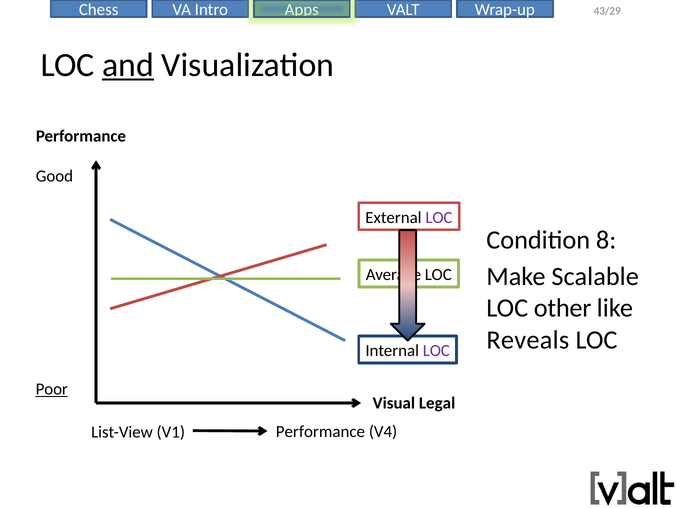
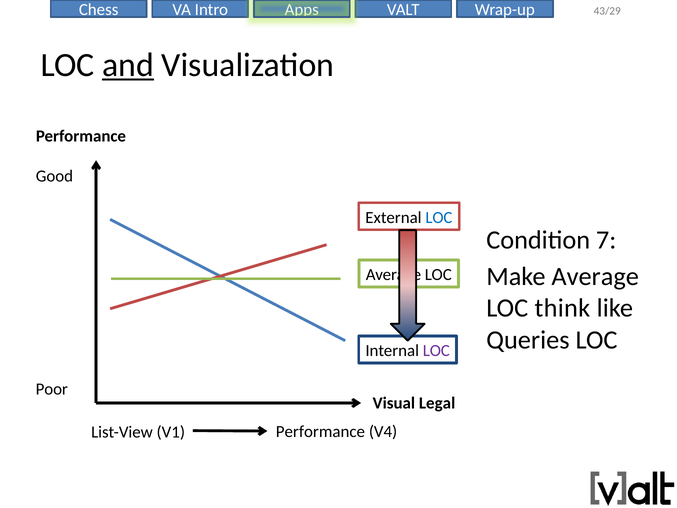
LOC colour: purple -> blue (439, 217)
8: 8 -> 7 (606, 240)
Make Scalable: Scalable -> Average (595, 277)
other: other -> think (562, 308)
Reveals: Reveals -> Queries (528, 340)
Poor underline: present -> none (52, 389)
